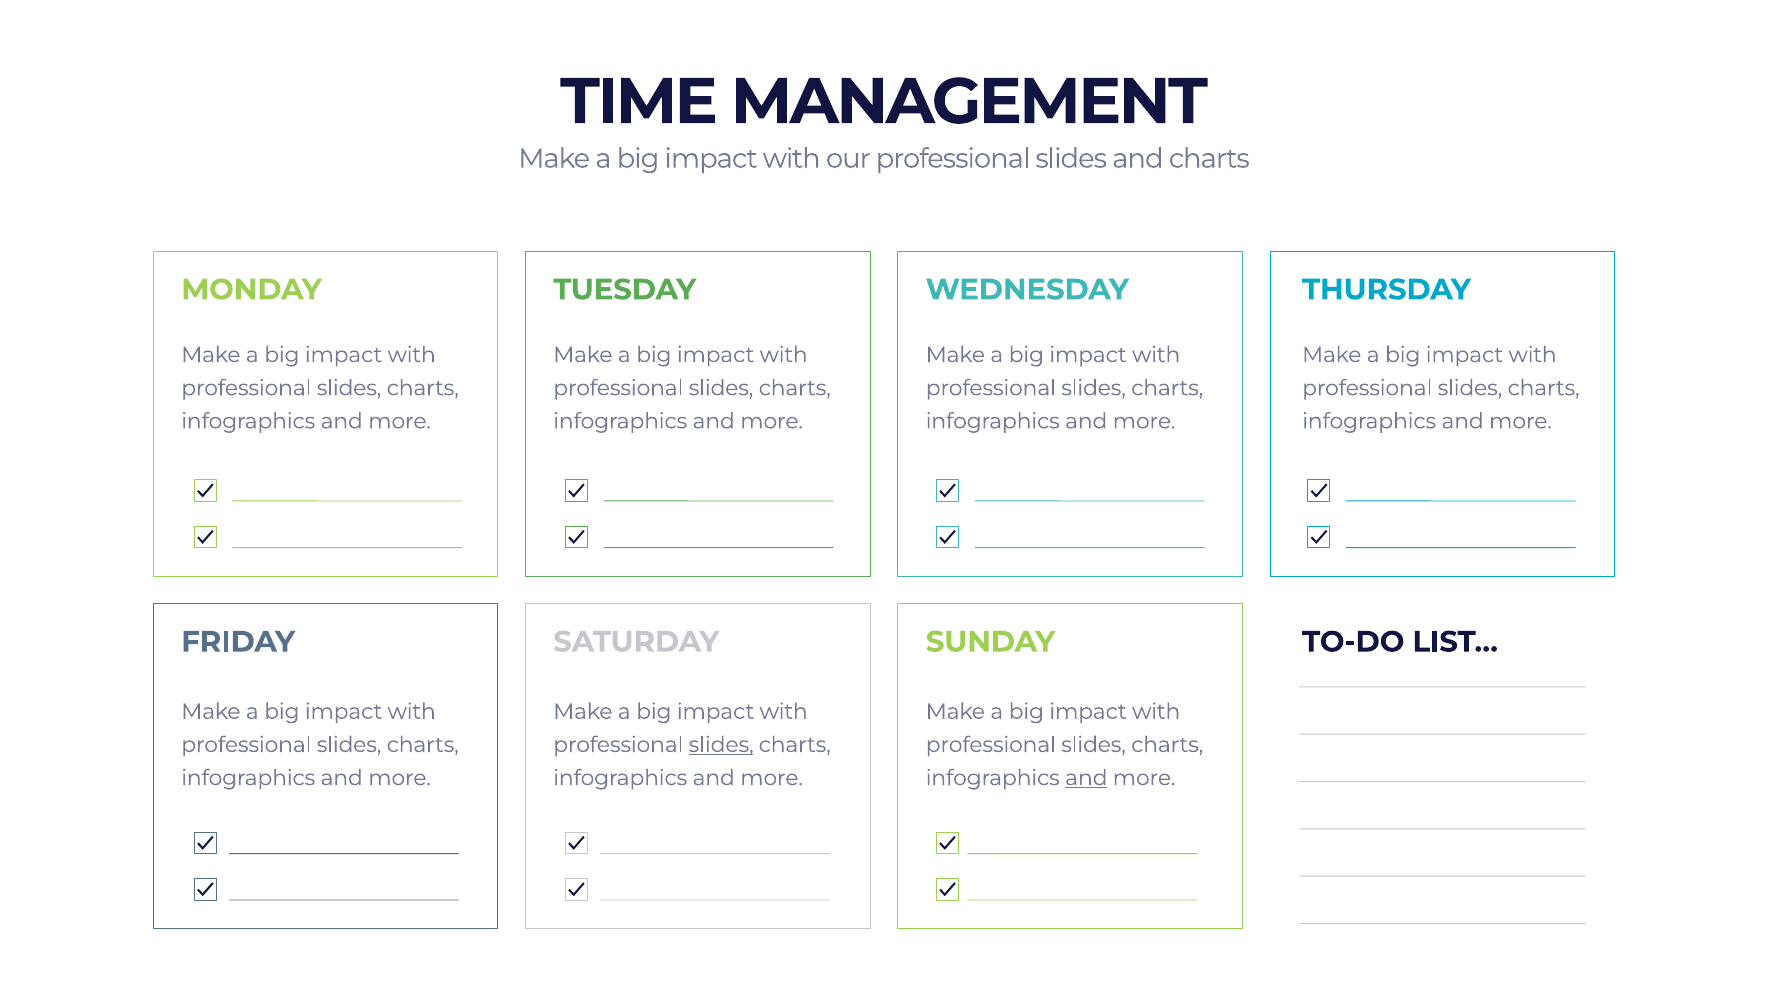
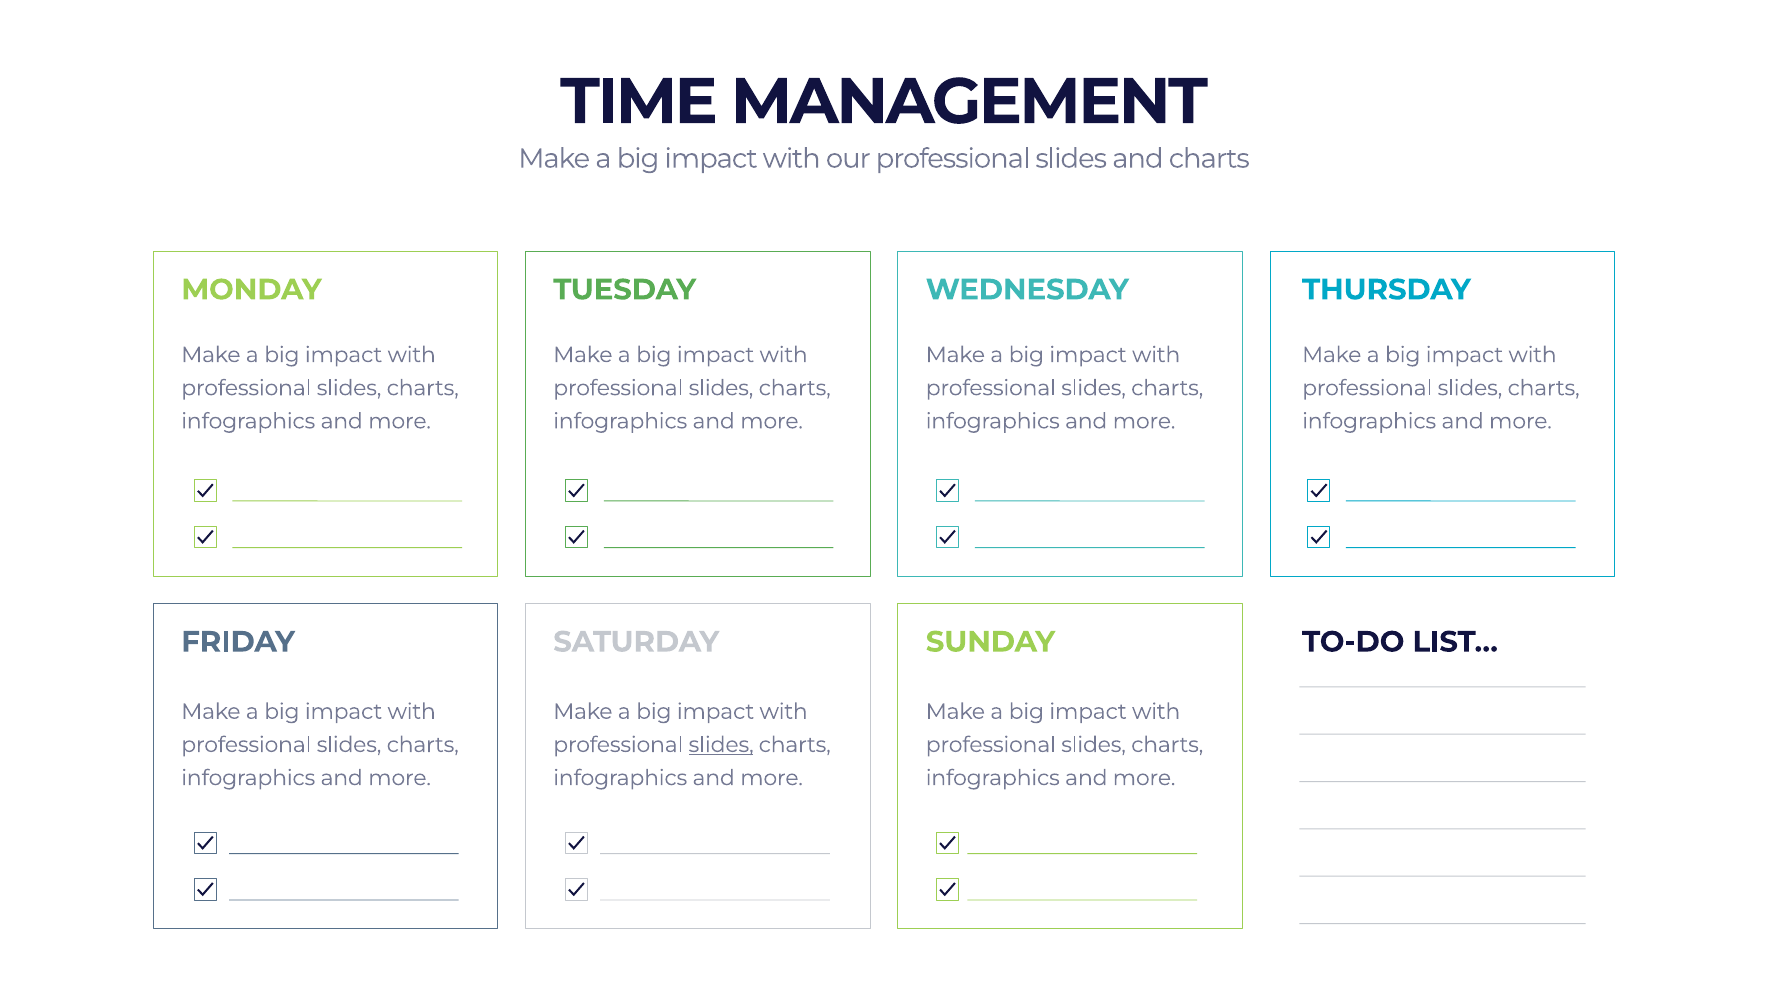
and underline: present -> none (1086, 778)
